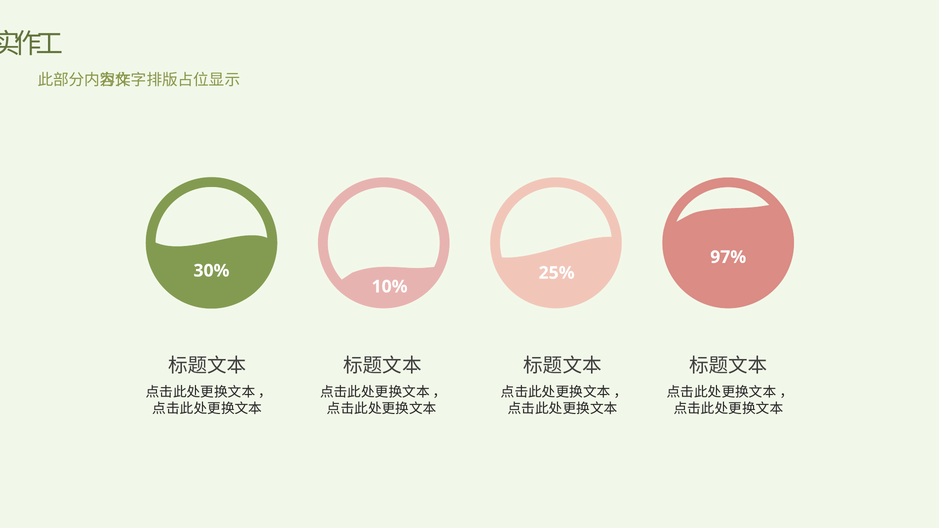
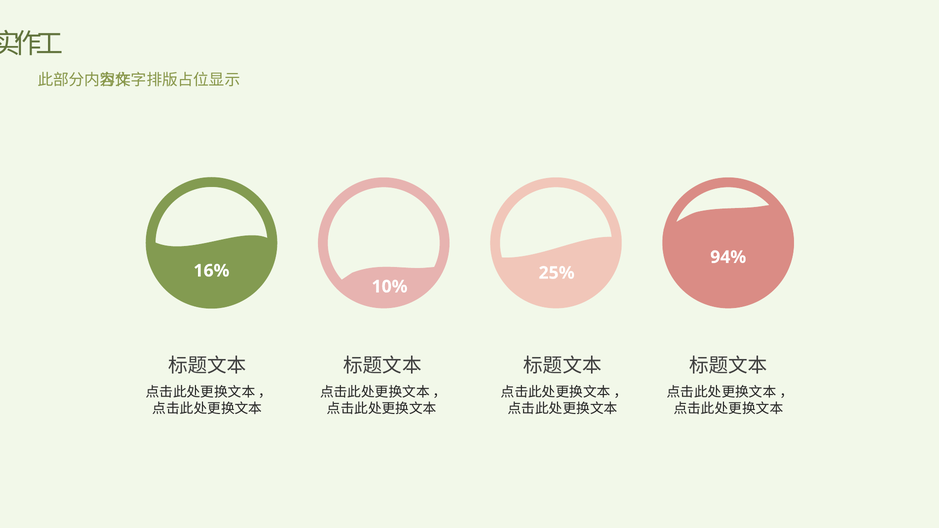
97%: 97% -> 94% (728, 257)
30%: 30% -> 16% (211, 271)
